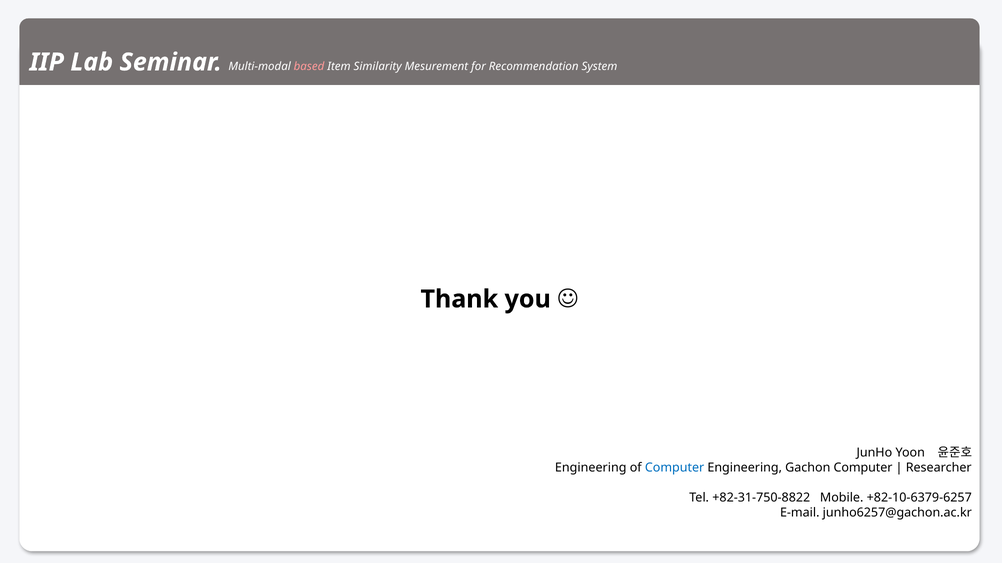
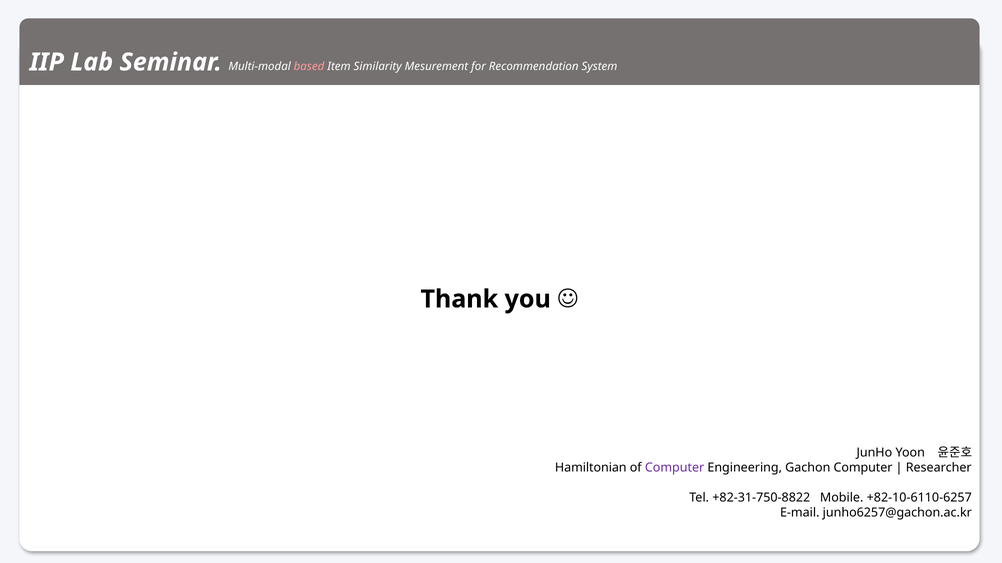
Engineering: Engineering -> Hamiltonian (591, 468)
Computer colour: blue -> purple (675, 468)
+82-10-6379-6257: +82-10-6379-6257 -> +82-10-6110-6257 (919, 498)
